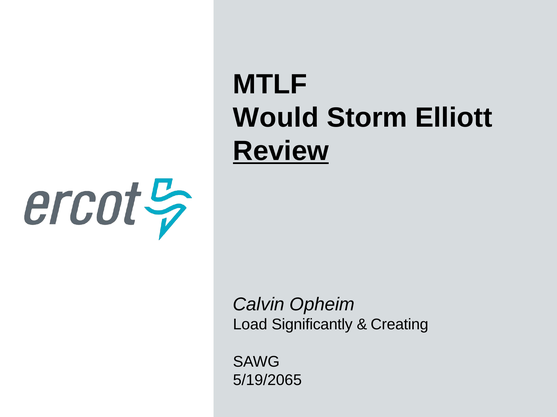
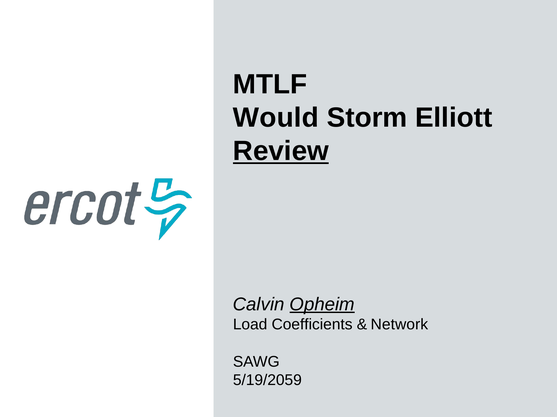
Opheim underline: none -> present (322, 305)
Significantly: Significantly -> Coefficients (312, 325)
Creating: Creating -> Network (399, 325)
5/19/2065: 5/19/2065 -> 5/19/2059 (267, 381)
